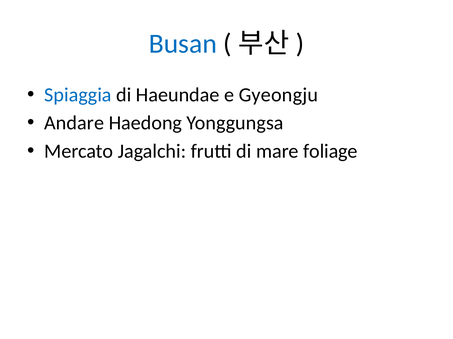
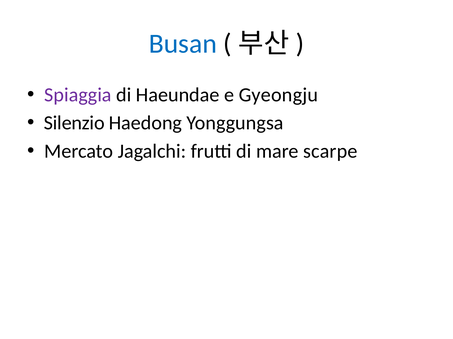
Spiaggia colour: blue -> purple (78, 95)
Andare: Andare -> Silenzio (74, 123)
foliage: foliage -> scarpe (330, 151)
